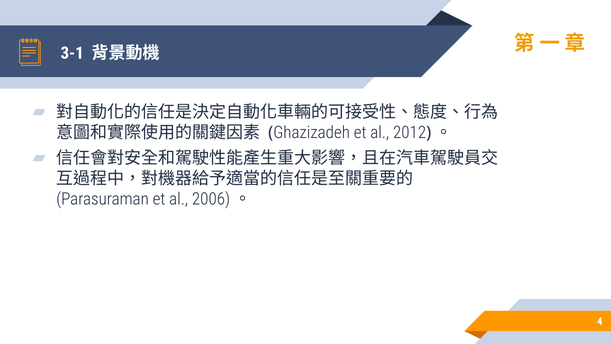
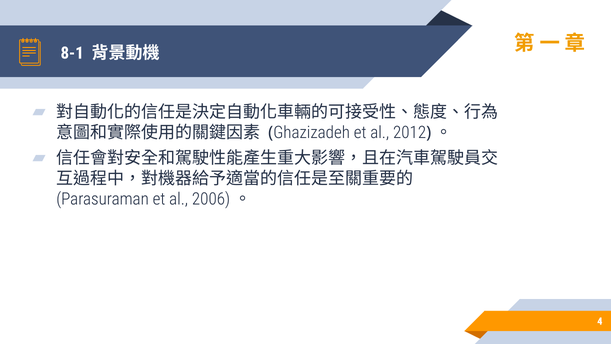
3-1: 3-1 -> 8-1 (72, 53)
